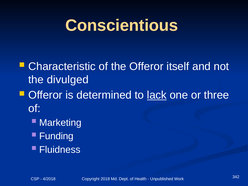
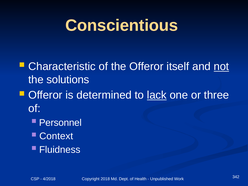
not underline: none -> present (221, 66)
divulged: divulged -> solutions (68, 80)
Marketing: Marketing -> Personnel (60, 123)
Funding: Funding -> Context (56, 136)
